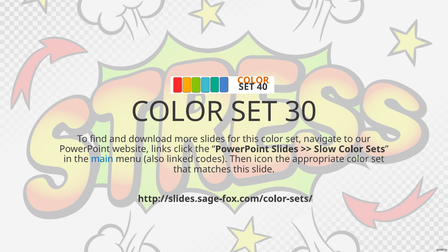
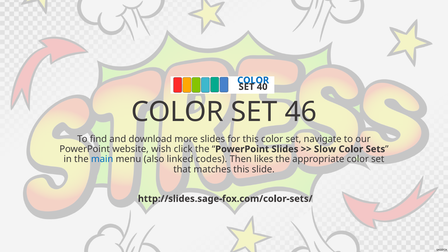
COLOR colour: orange -> blue (253, 80)
30: 30 -> 46 (301, 112)
links: links -> wish (161, 149)
icon: icon -> likes (264, 159)
